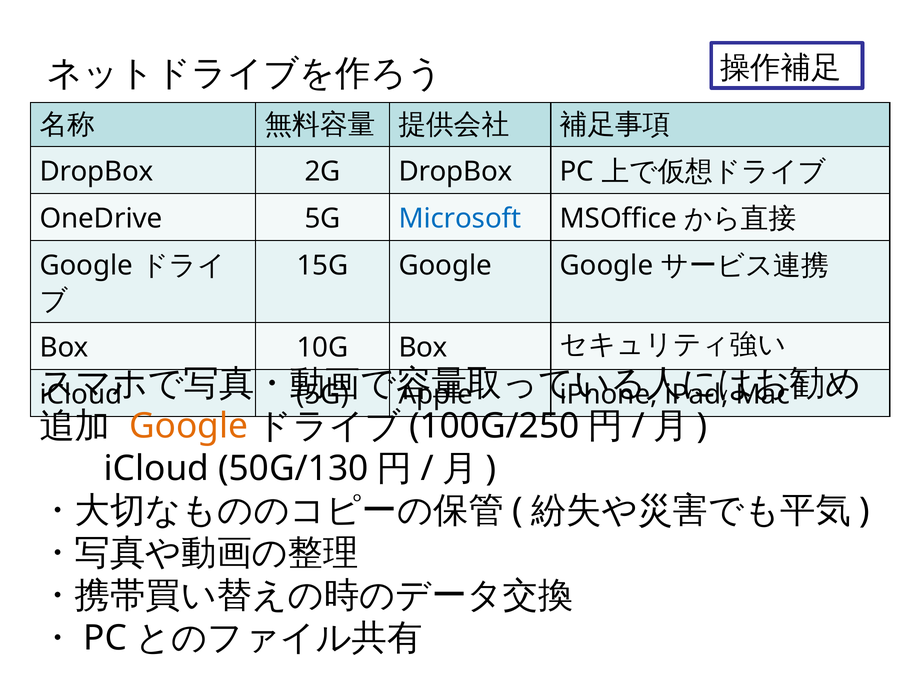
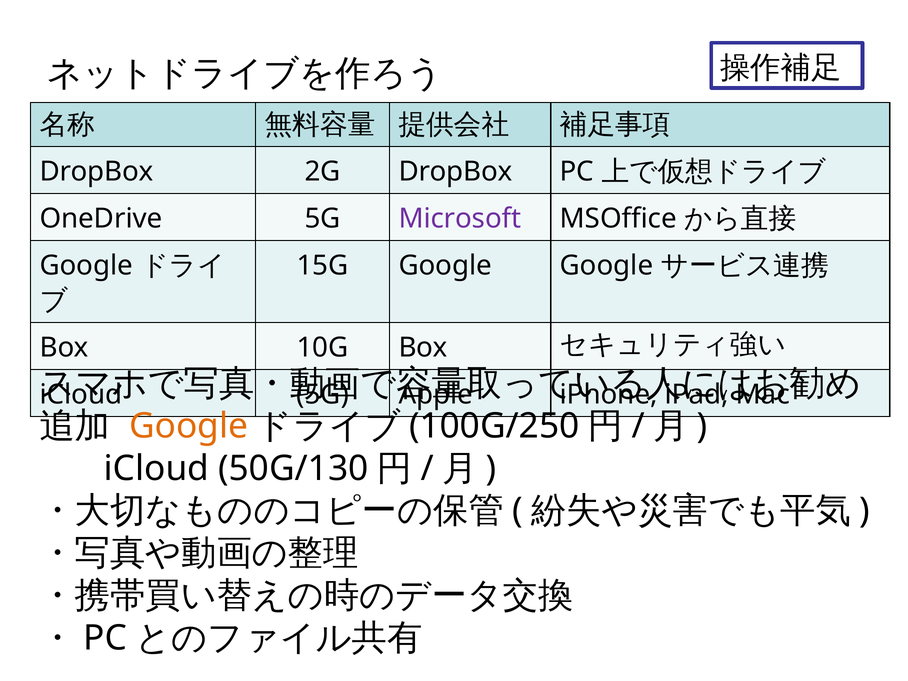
Microsoft colour: blue -> purple (460, 219)
